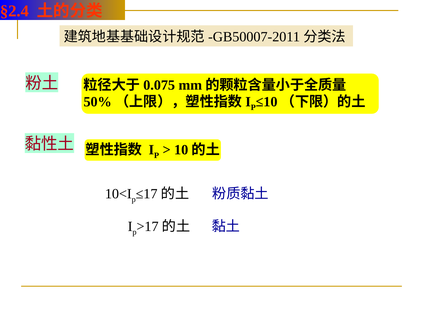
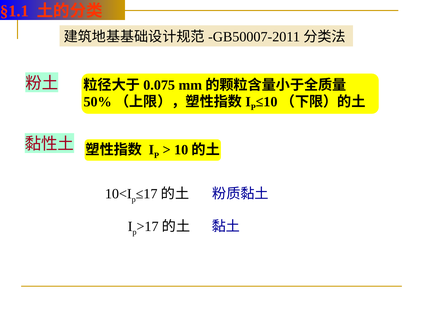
§2.4: §2.4 -> §1.1 (14, 11)
